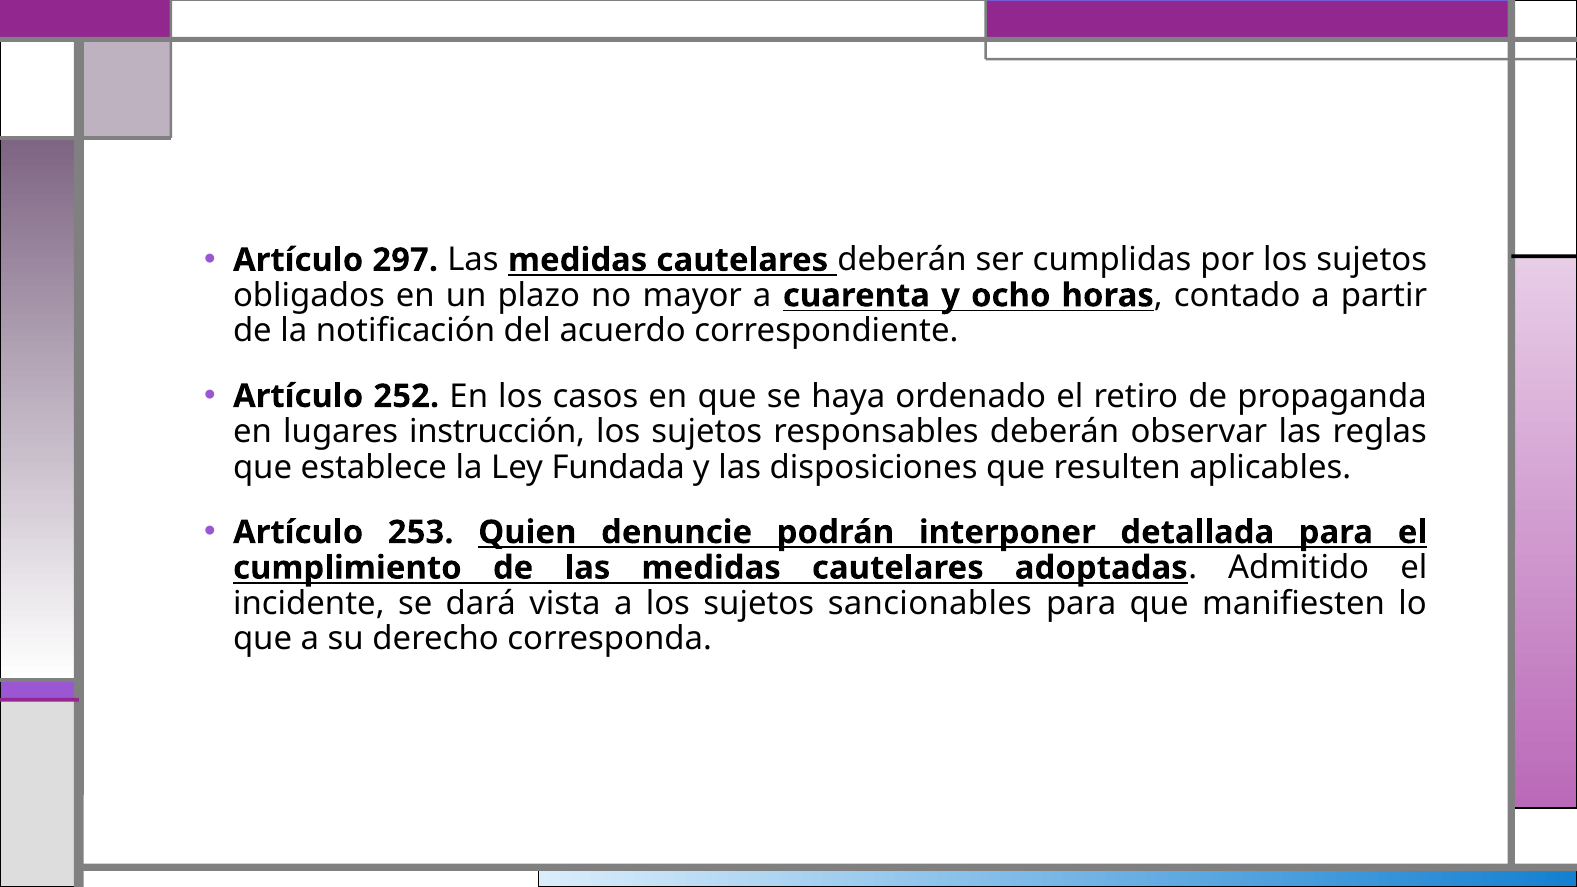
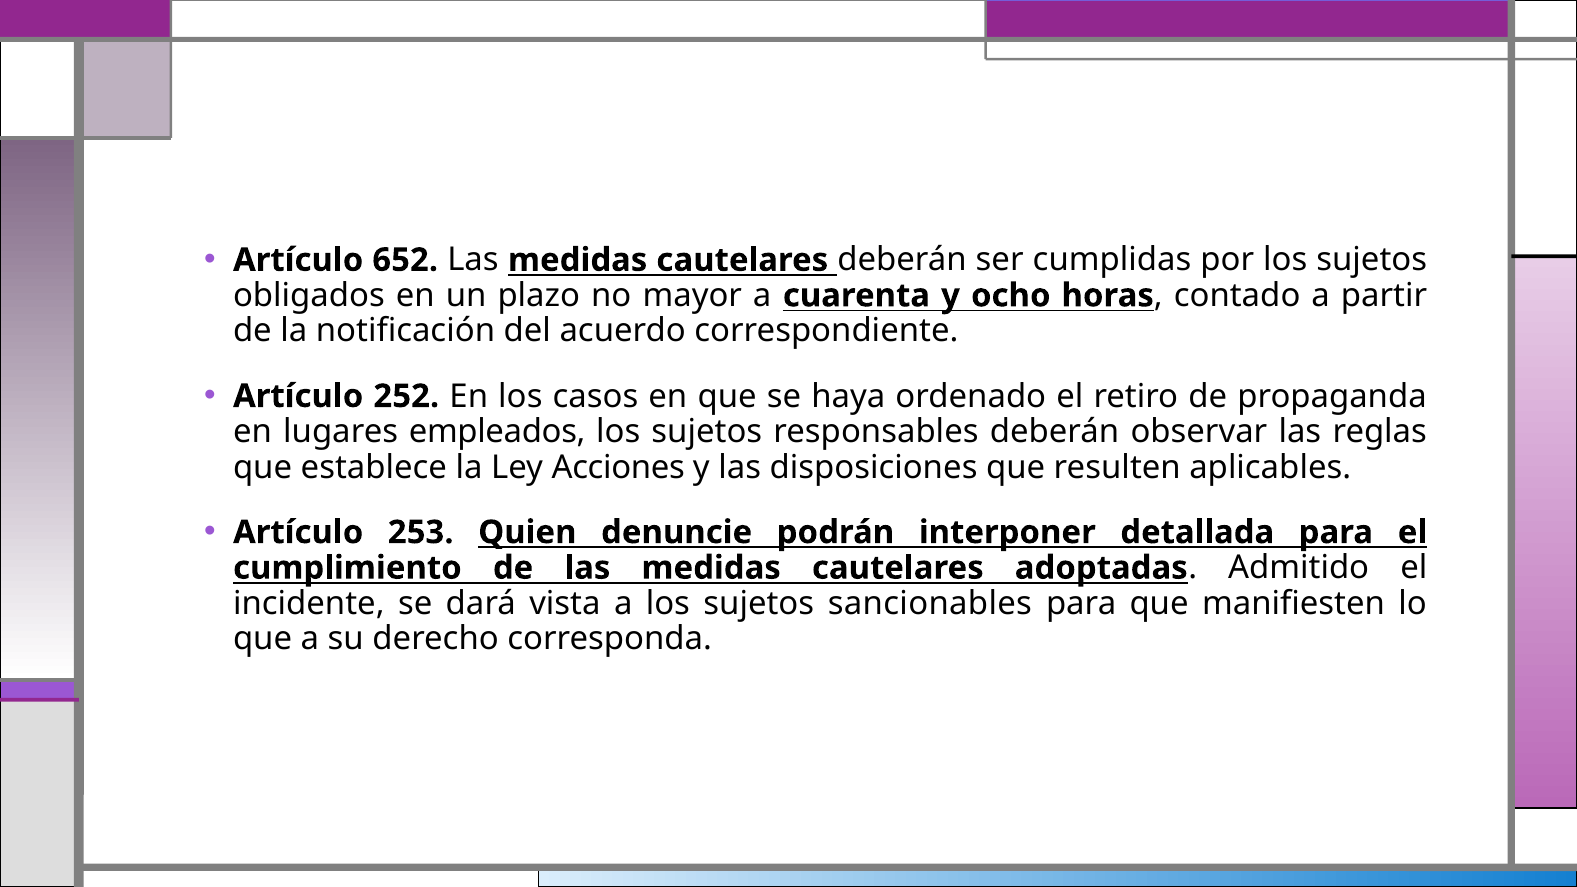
297: 297 -> 652 (405, 260)
instrucción: instrucción -> empleados (497, 432)
Fundada: Fundada -> Acciones (618, 467)
